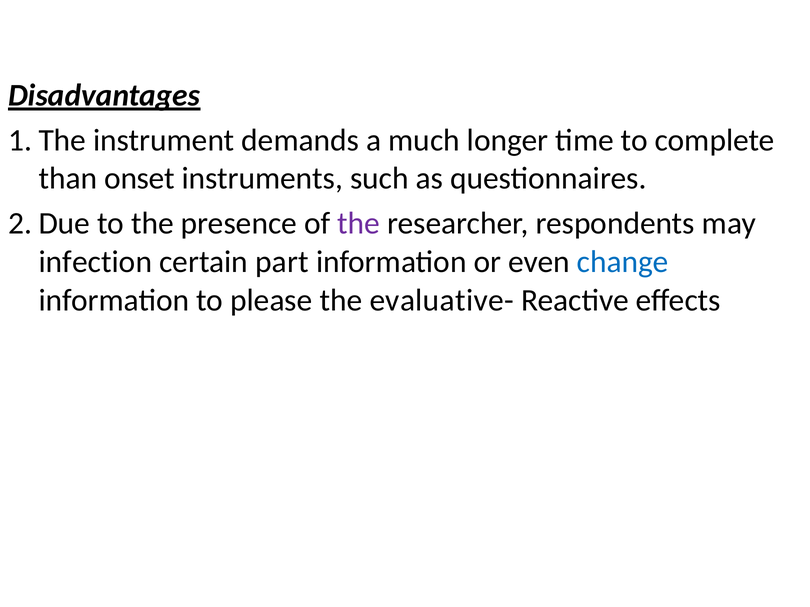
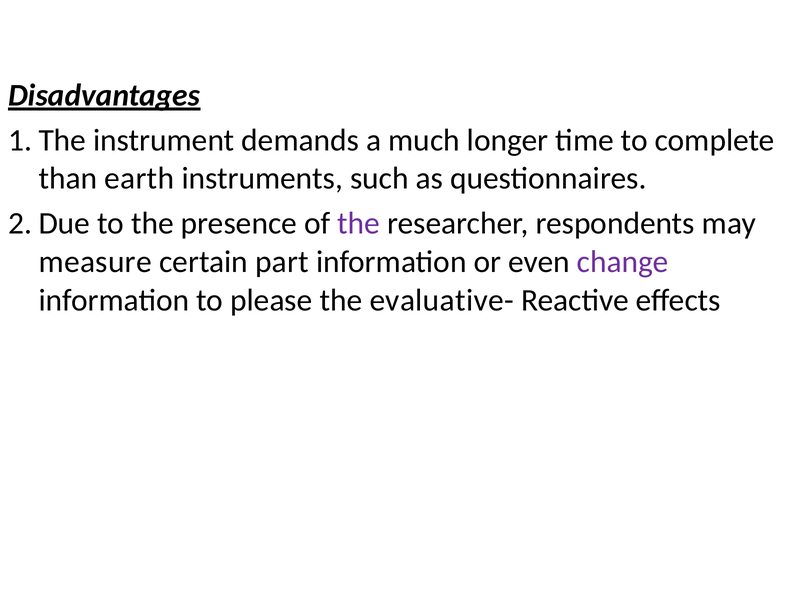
onset: onset -> earth (139, 179)
infection: infection -> measure (95, 262)
change colour: blue -> purple (623, 262)
